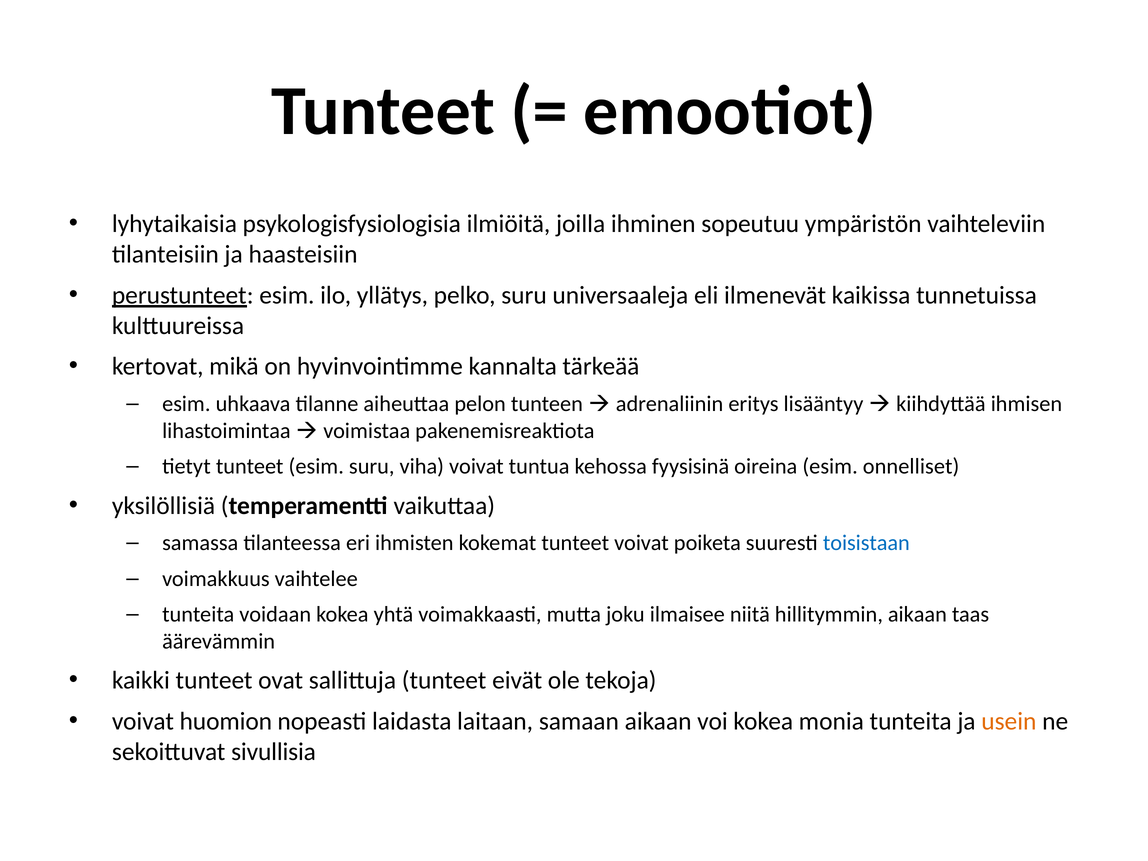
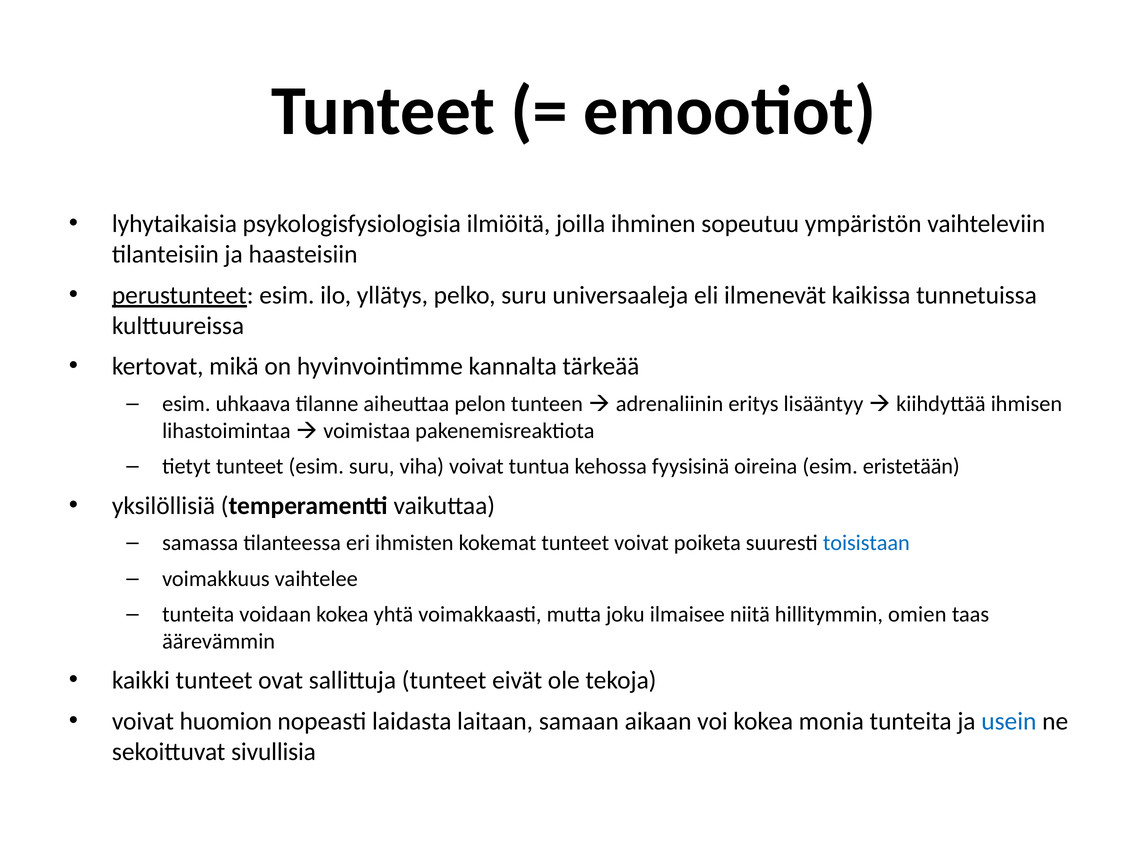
onnelliset: onnelliset -> eristetään (911, 467)
hillitymmin aikaan: aikaan -> omien (917, 615)
usein colour: orange -> blue (1009, 721)
